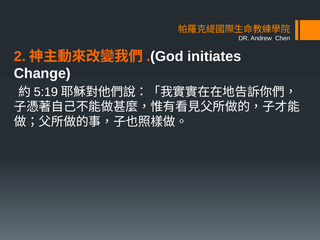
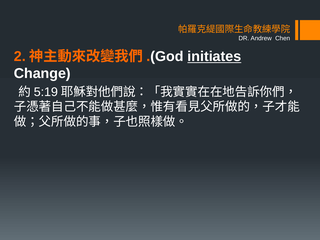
initiates underline: none -> present (214, 56)
